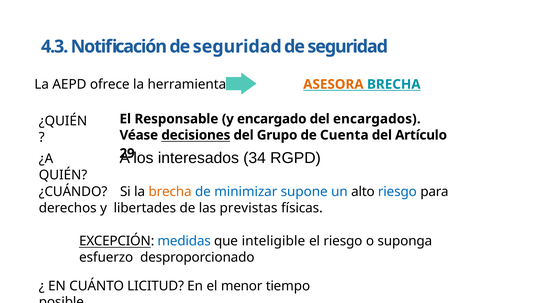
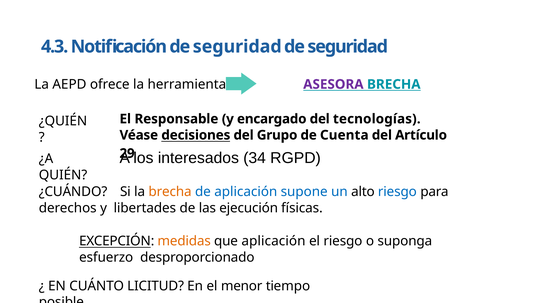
ASESORA colour: orange -> purple (333, 84)
encargados: encargados -> tecnologías (377, 119)
de minimizar: minimizar -> aplicación (246, 192)
previstas: previstas -> ejecución (249, 208)
medidas colour: blue -> orange (184, 241)
que inteligible: inteligible -> aplicación (273, 241)
